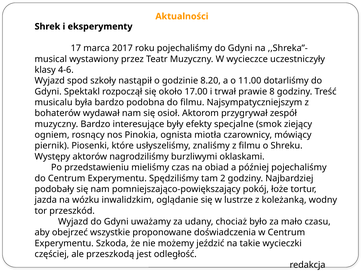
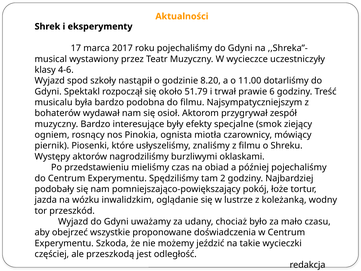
17.00: 17.00 -> 51.79 (196, 91)
8: 8 -> 6 (272, 91)
